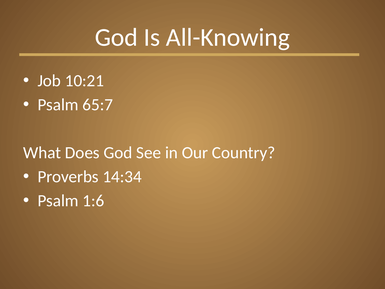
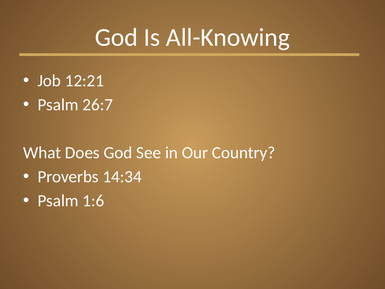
10:21: 10:21 -> 12:21 (84, 81)
65:7: 65:7 -> 26:7 (98, 105)
